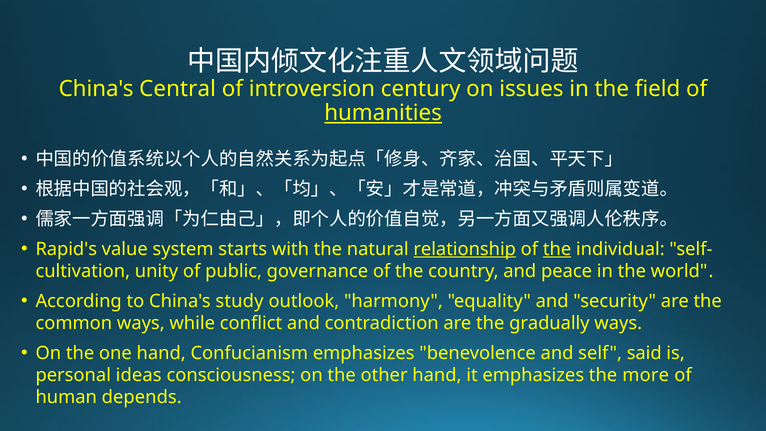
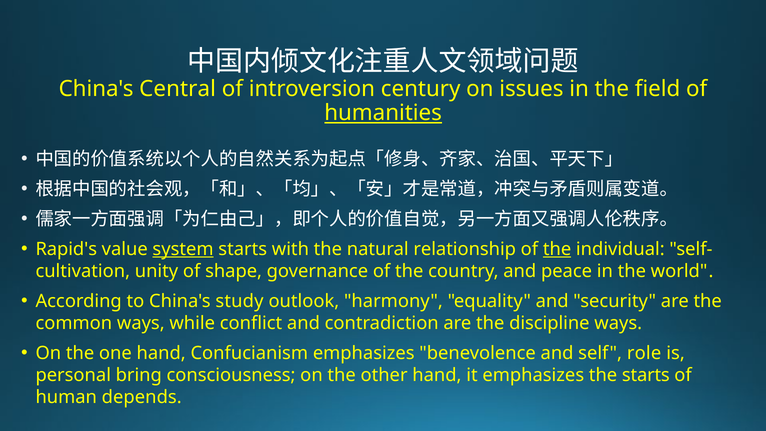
system underline: none -> present (183, 249)
relationship underline: present -> none (465, 249)
public: public -> shape (234, 271)
gradually: gradually -> discipline (549, 323)
said: said -> role (644, 353)
ideas: ideas -> bring (139, 375)
the more: more -> starts (646, 375)
